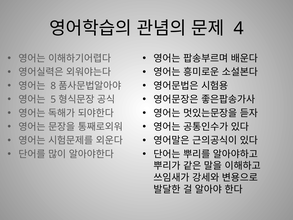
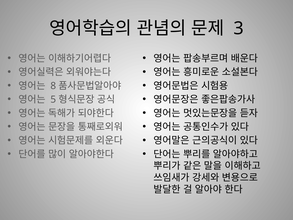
4: 4 -> 3 (239, 28)
